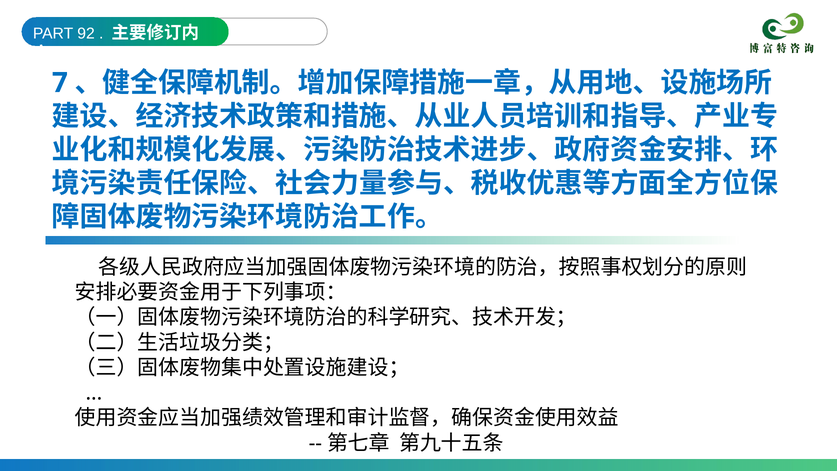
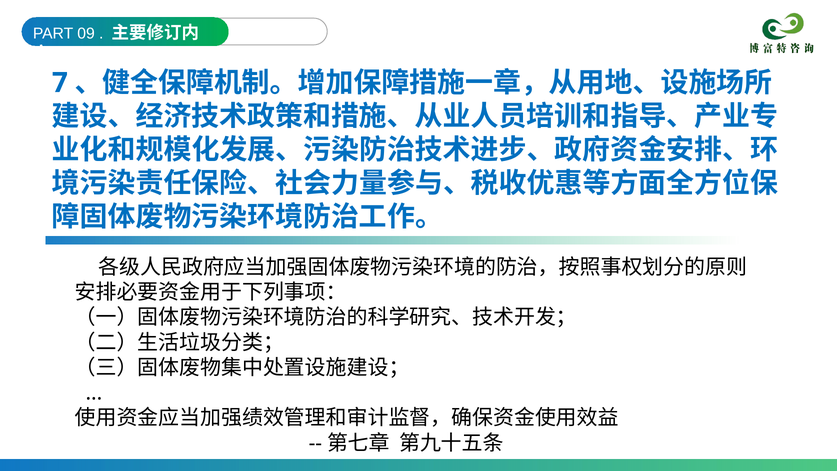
92: 92 -> 09 (86, 34)
